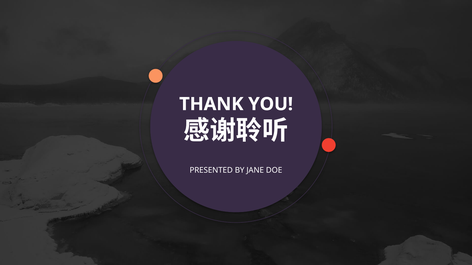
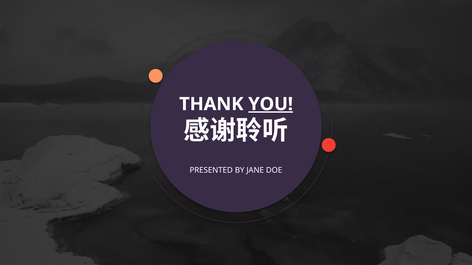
YOU underline: none -> present (271, 104)
